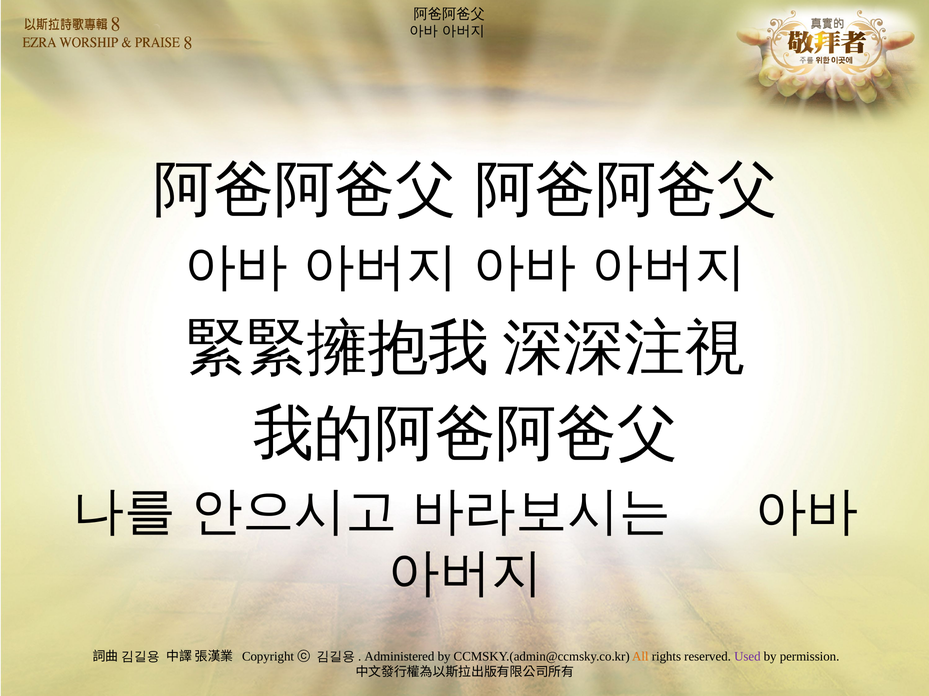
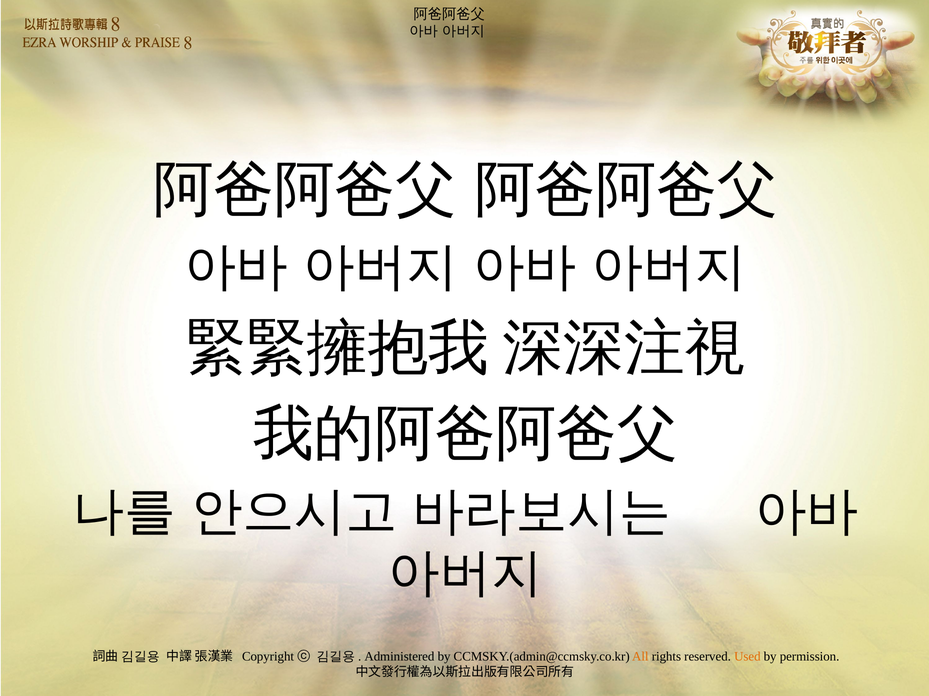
Used colour: purple -> orange (747, 657)
